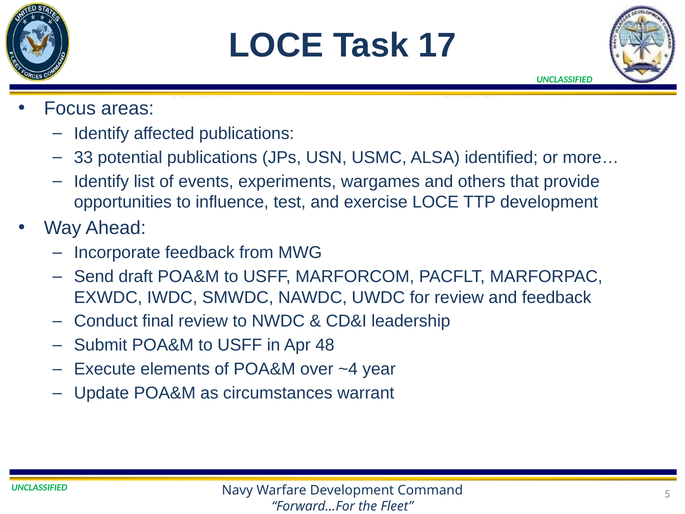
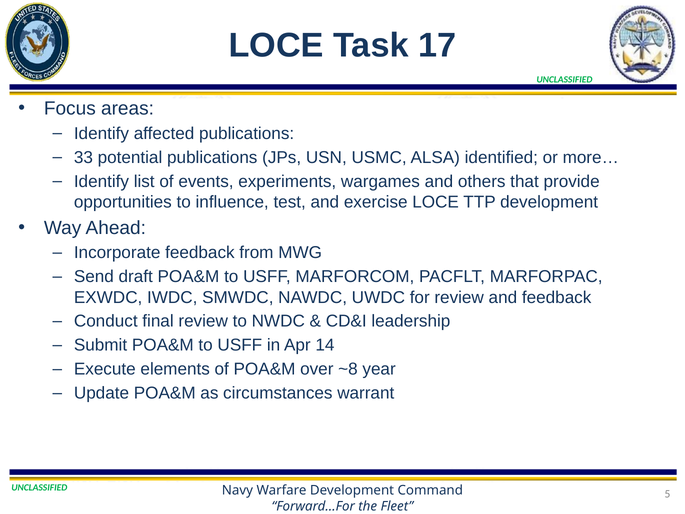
48: 48 -> 14 (325, 345)
~4: ~4 -> ~8 (348, 369)
